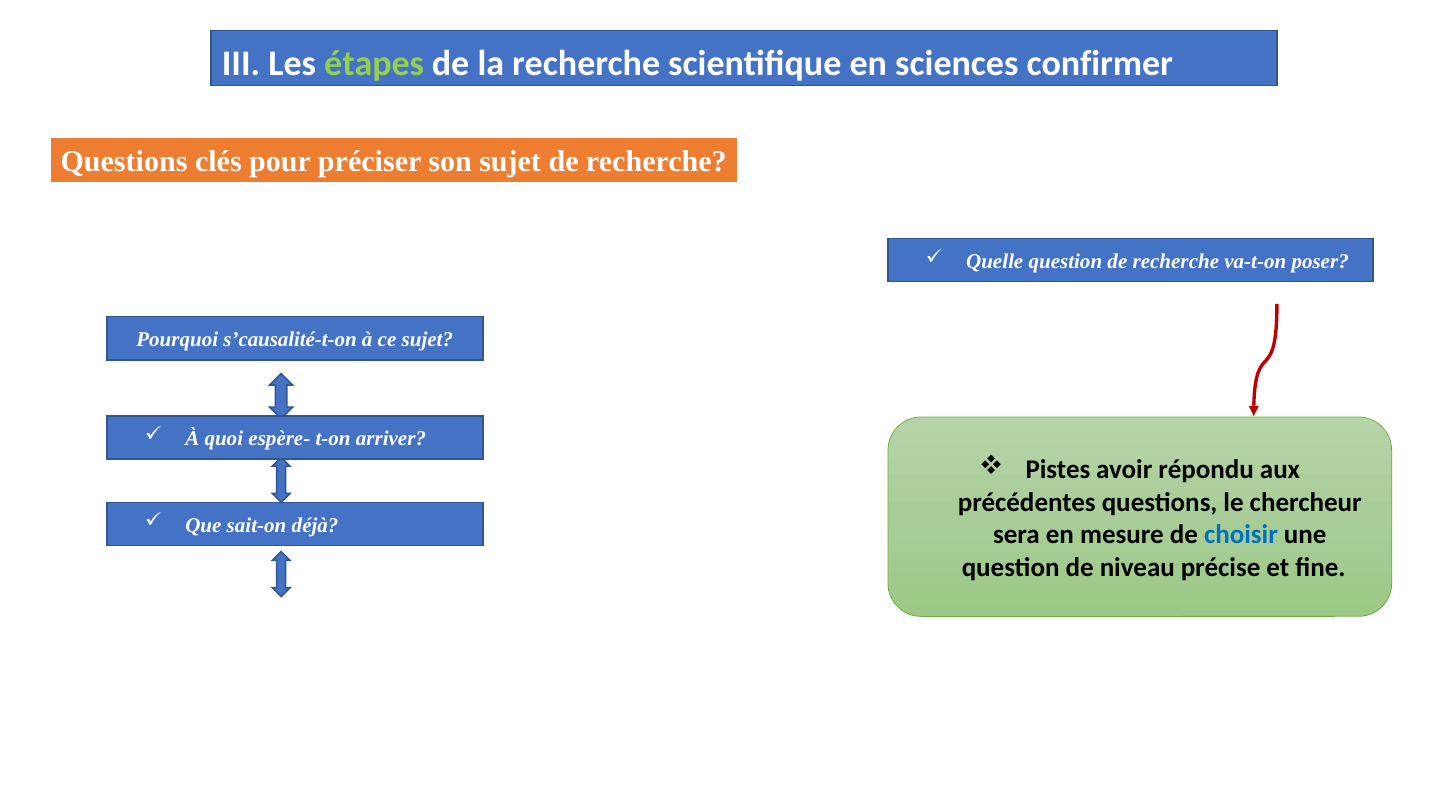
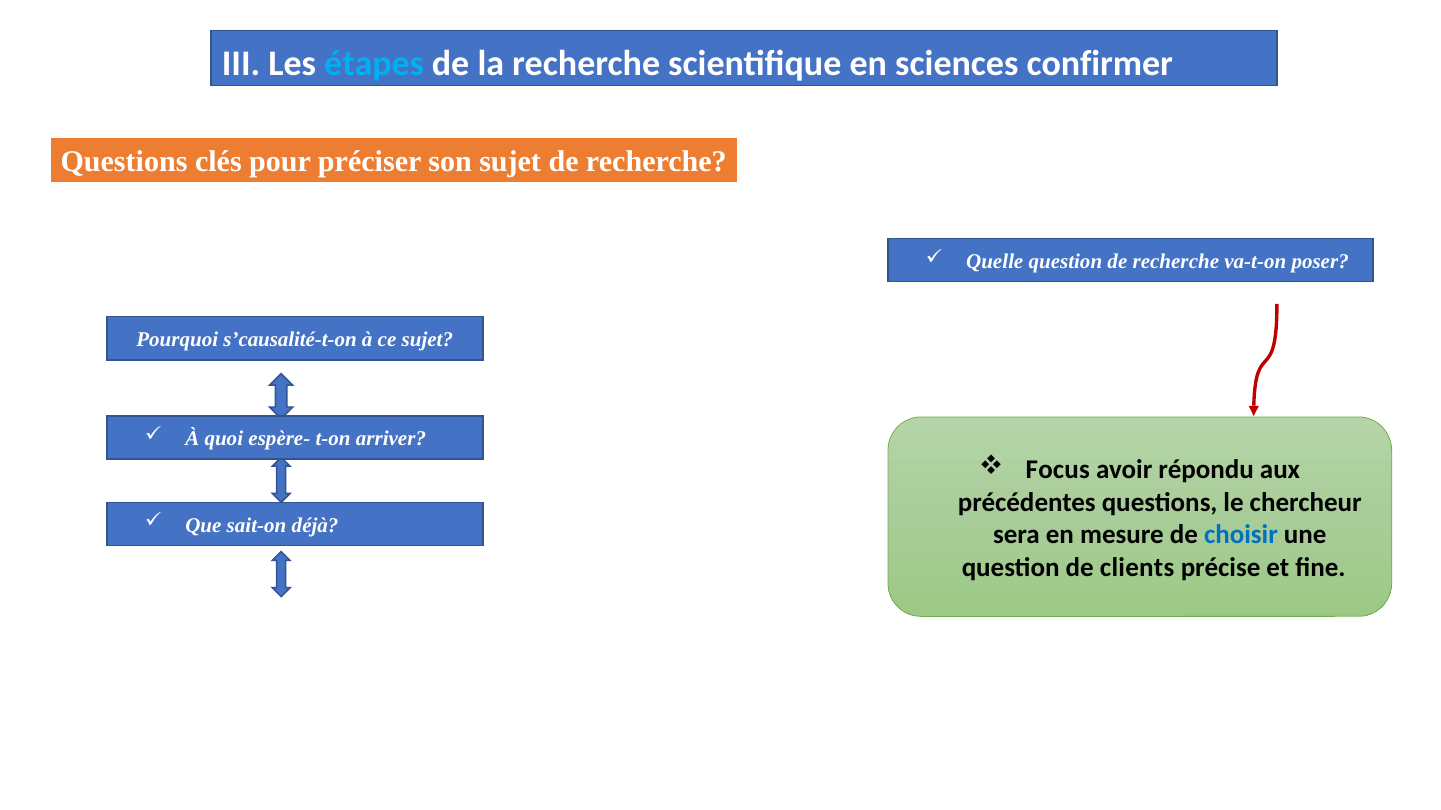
étapes colour: light green -> light blue (374, 64)
Pistes: Pistes -> Focus (1058, 470)
niveau: niveau -> clients (1137, 567)
